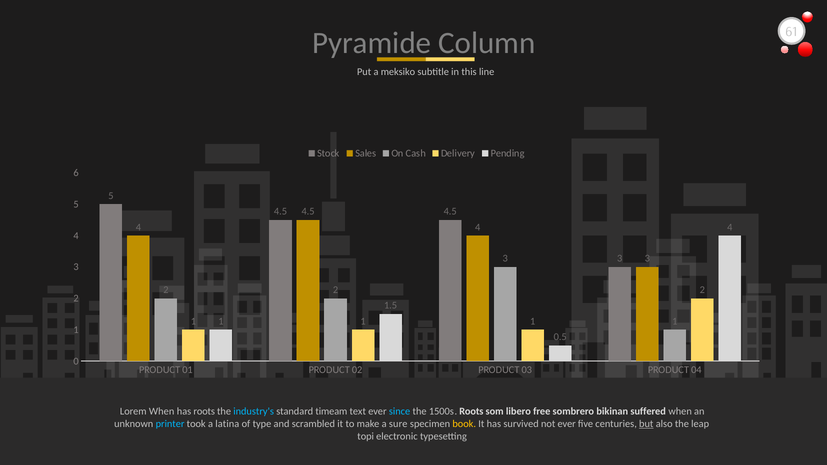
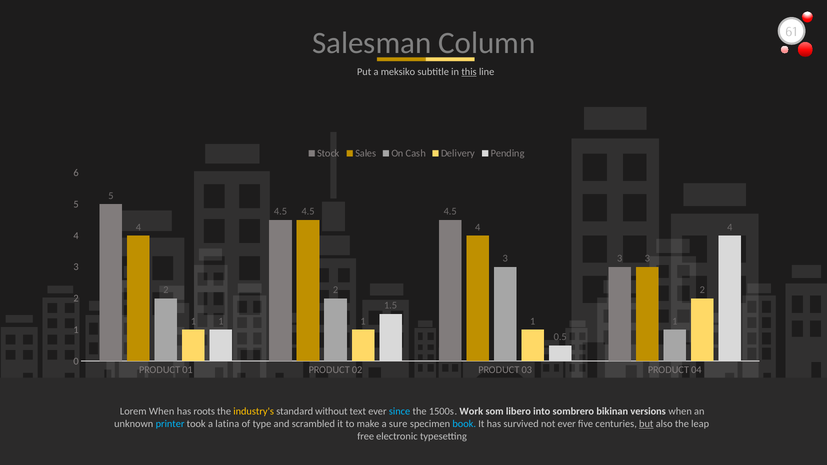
Pyramide: Pyramide -> Salesman (372, 43)
this underline: none -> present (469, 72)
industry's colour: light blue -> yellow (254, 412)
timeam: timeam -> without (331, 412)
1500s Roots: Roots -> Work (471, 412)
free: free -> into (542, 412)
suffered: suffered -> versions (648, 412)
book colour: yellow -> light blue (464, 424)
topi: topi -> free (366, 436)
